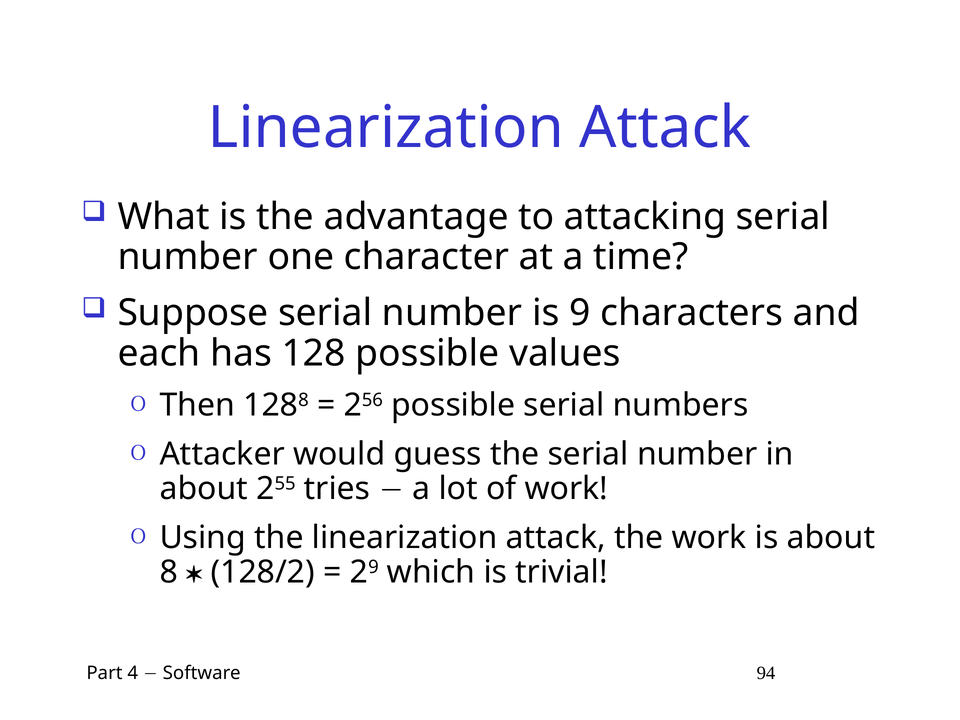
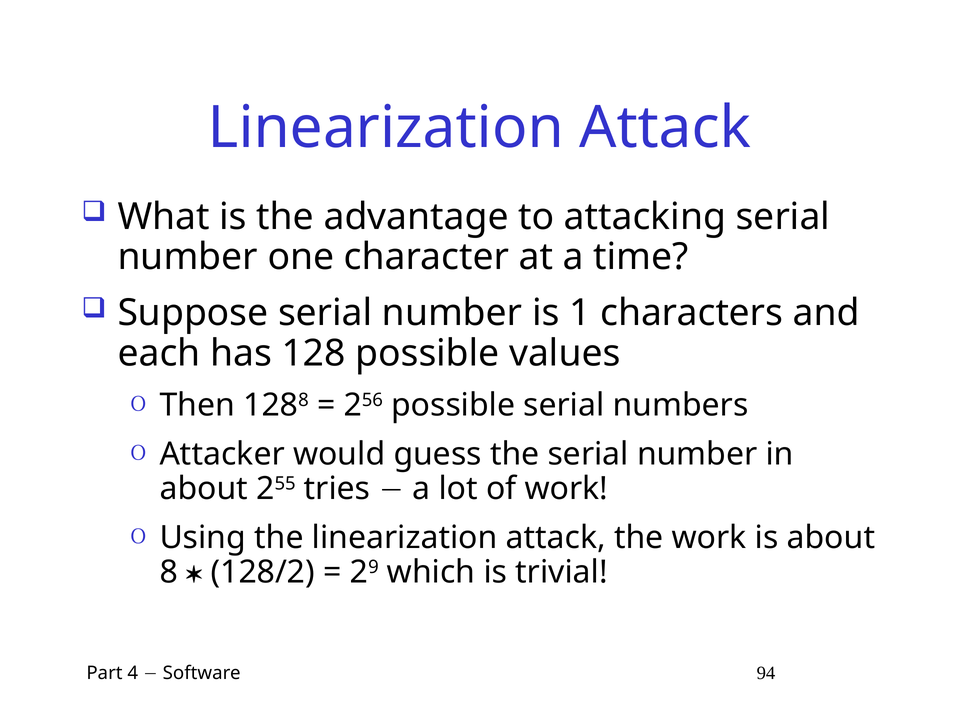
9: 9 -> 1 (580, 313)
